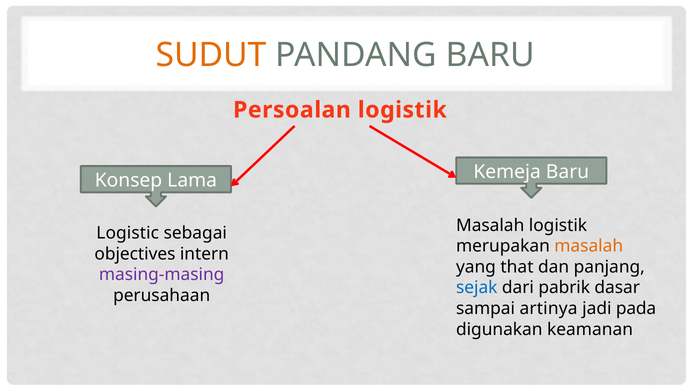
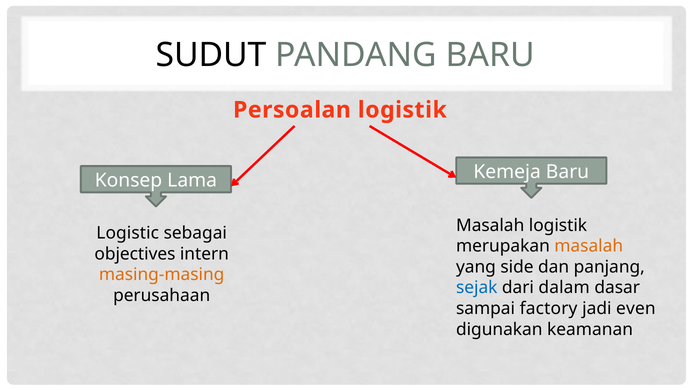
SUDUT colour: orange -> black (211, 55)
that: that -> side (517, 267)
masing-masing colour: purple -> orange (162, 275)
pabrik: pabrik -> dalam (564, 288)
artinya: artinya -> factory (549, 308)
pada: pada -> even (636, 308)
